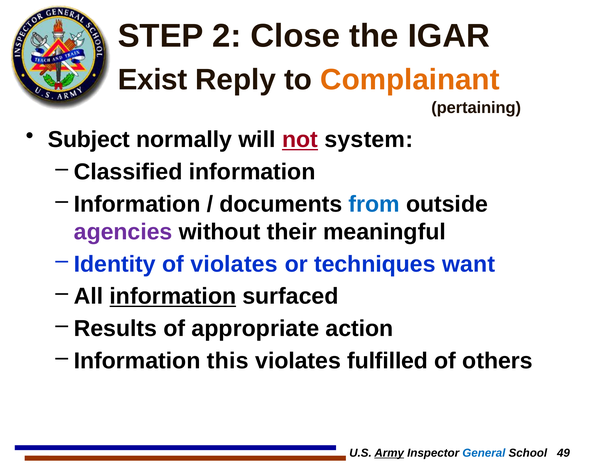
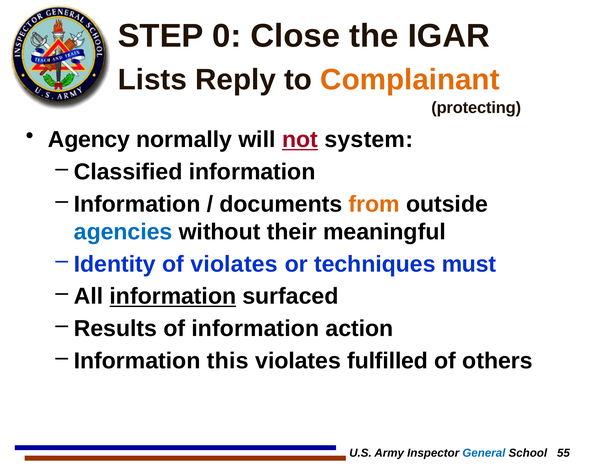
2: 2 -> 0 (227, 36)
Exist: Exist -> Lists (152, 80)
pertaining: pertaining -> protecting (476, 108)
Subject: Subject -> Agency (89, 140)
from colour: blue -> orange (374, 204)
agencies colour: purple -> blue (123, 232)
want: want -> must (469, 264)
of appropriate: appropriate -> information (255, 329)
Army underline: present -> none (389, 453)
49: 49 -> 55 (563, 453)
